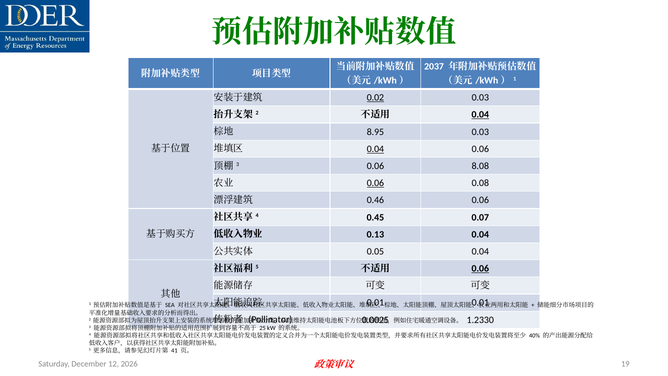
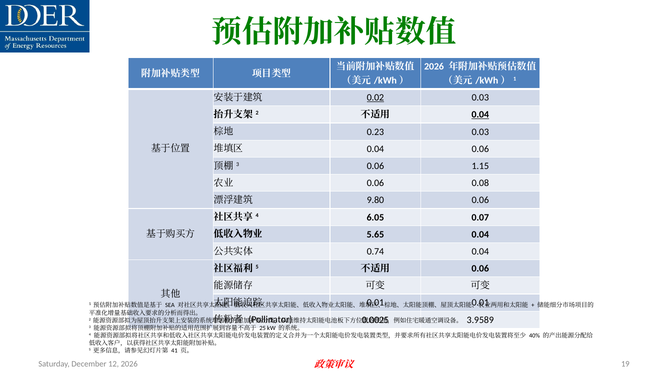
2037: 2037 -> 2026 (434, 66)
8.95: 8.95 -> 0.23 (375, 132)
0.04 underline: present -> none (375, 149)
8.08: 8.08 -> 1.15 (480, 166)
0.06 underline: present -> none (375, 183)
0.46: 0.46 -> 9.80 (375, 200)
0.45: 0.45 -> 6.05 (375, 217)
0.13: 0.13 -> 5.65 (375, 234)
0.05: 0.05 -> 0.74 (375, 251)
0.06 underline: present -> none (480, 268)
1.2330: 1.2330 -> 3.9589 (480, 320)
